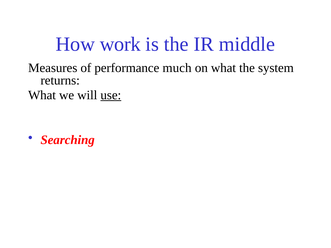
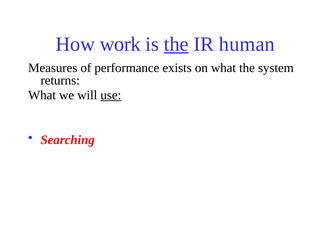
the underline: none -> present (176, 44)
middle: middle -> human (247, 44)
much: much -> exists (177, 68)
